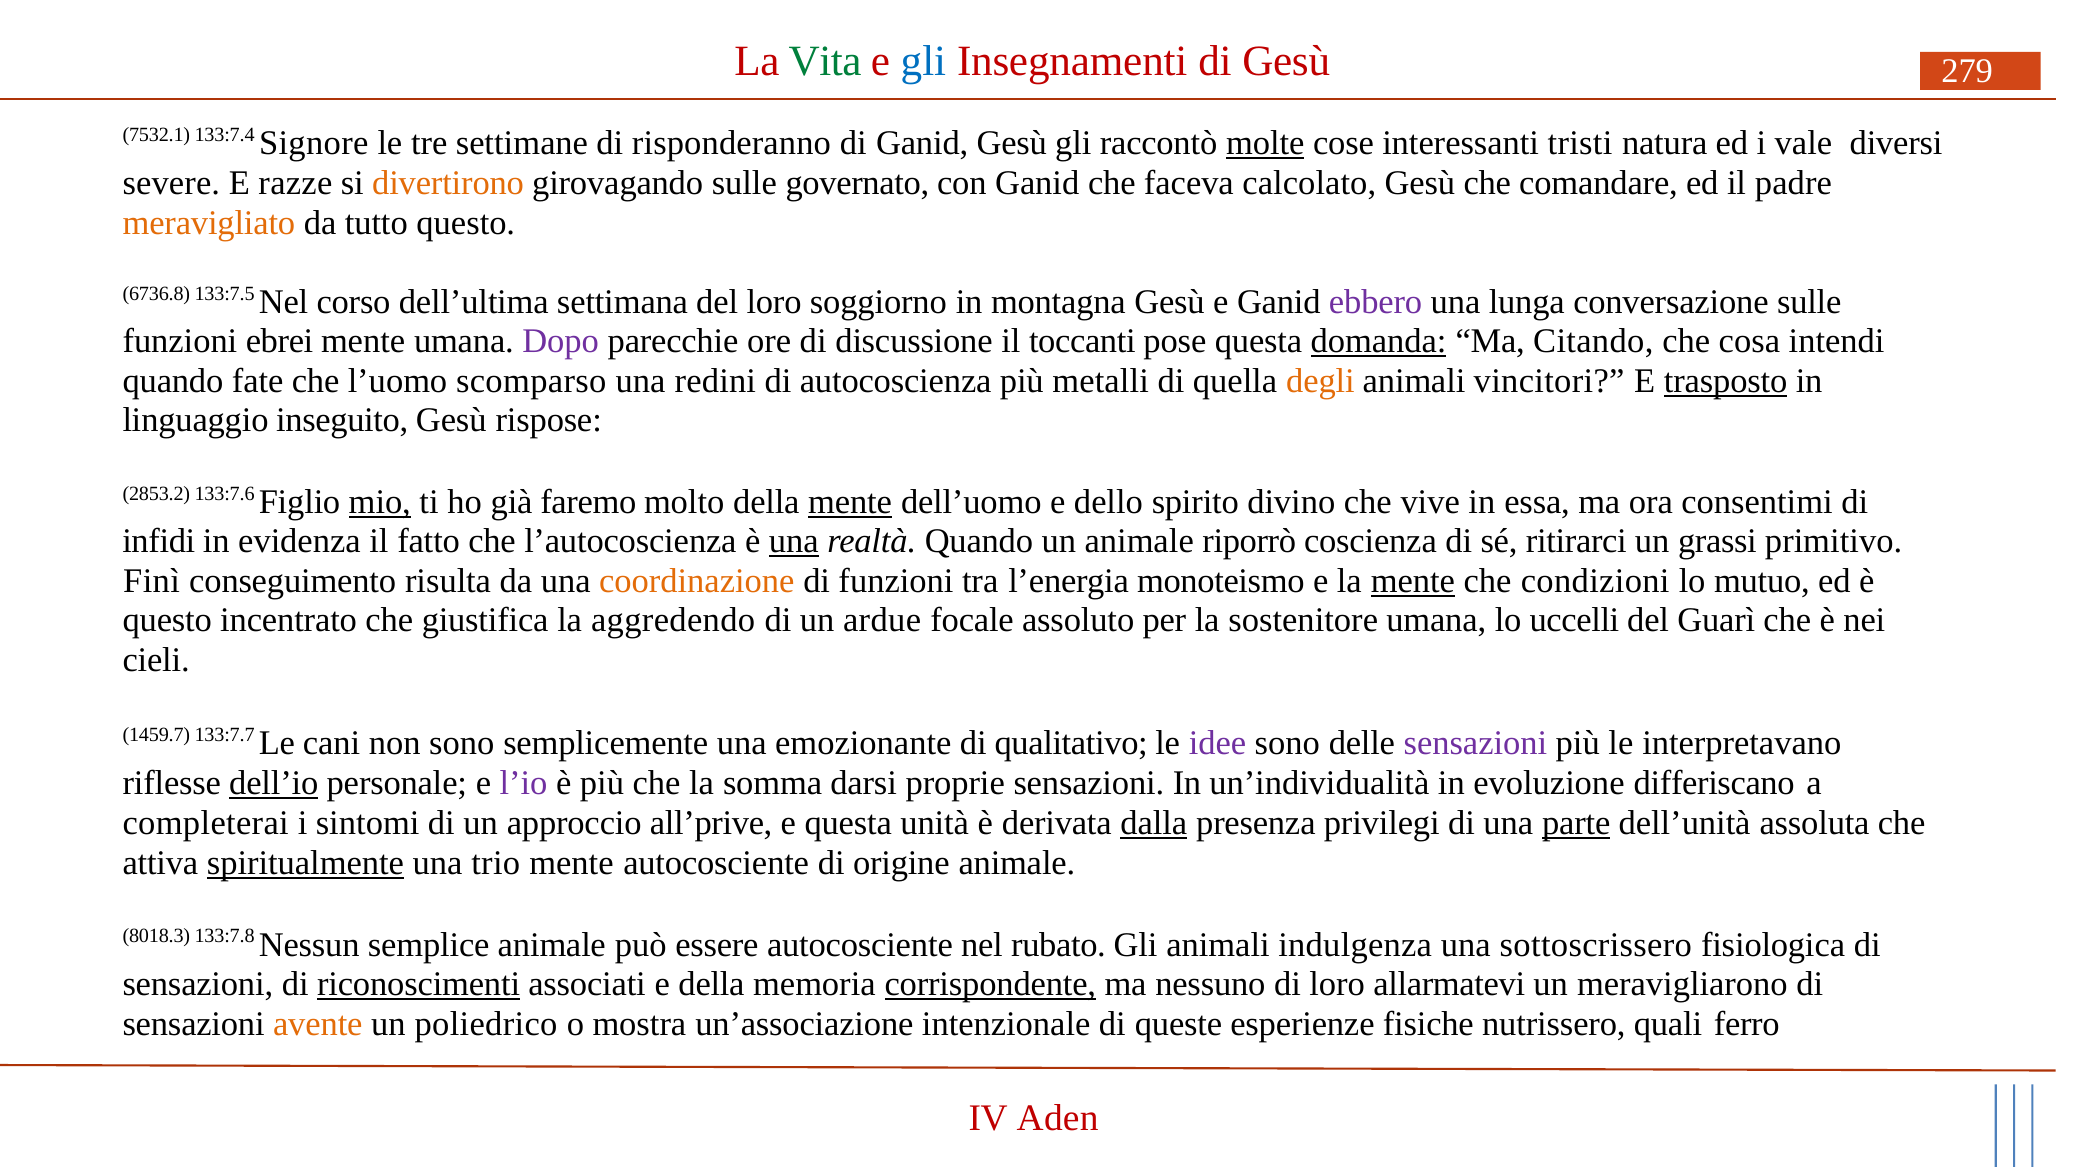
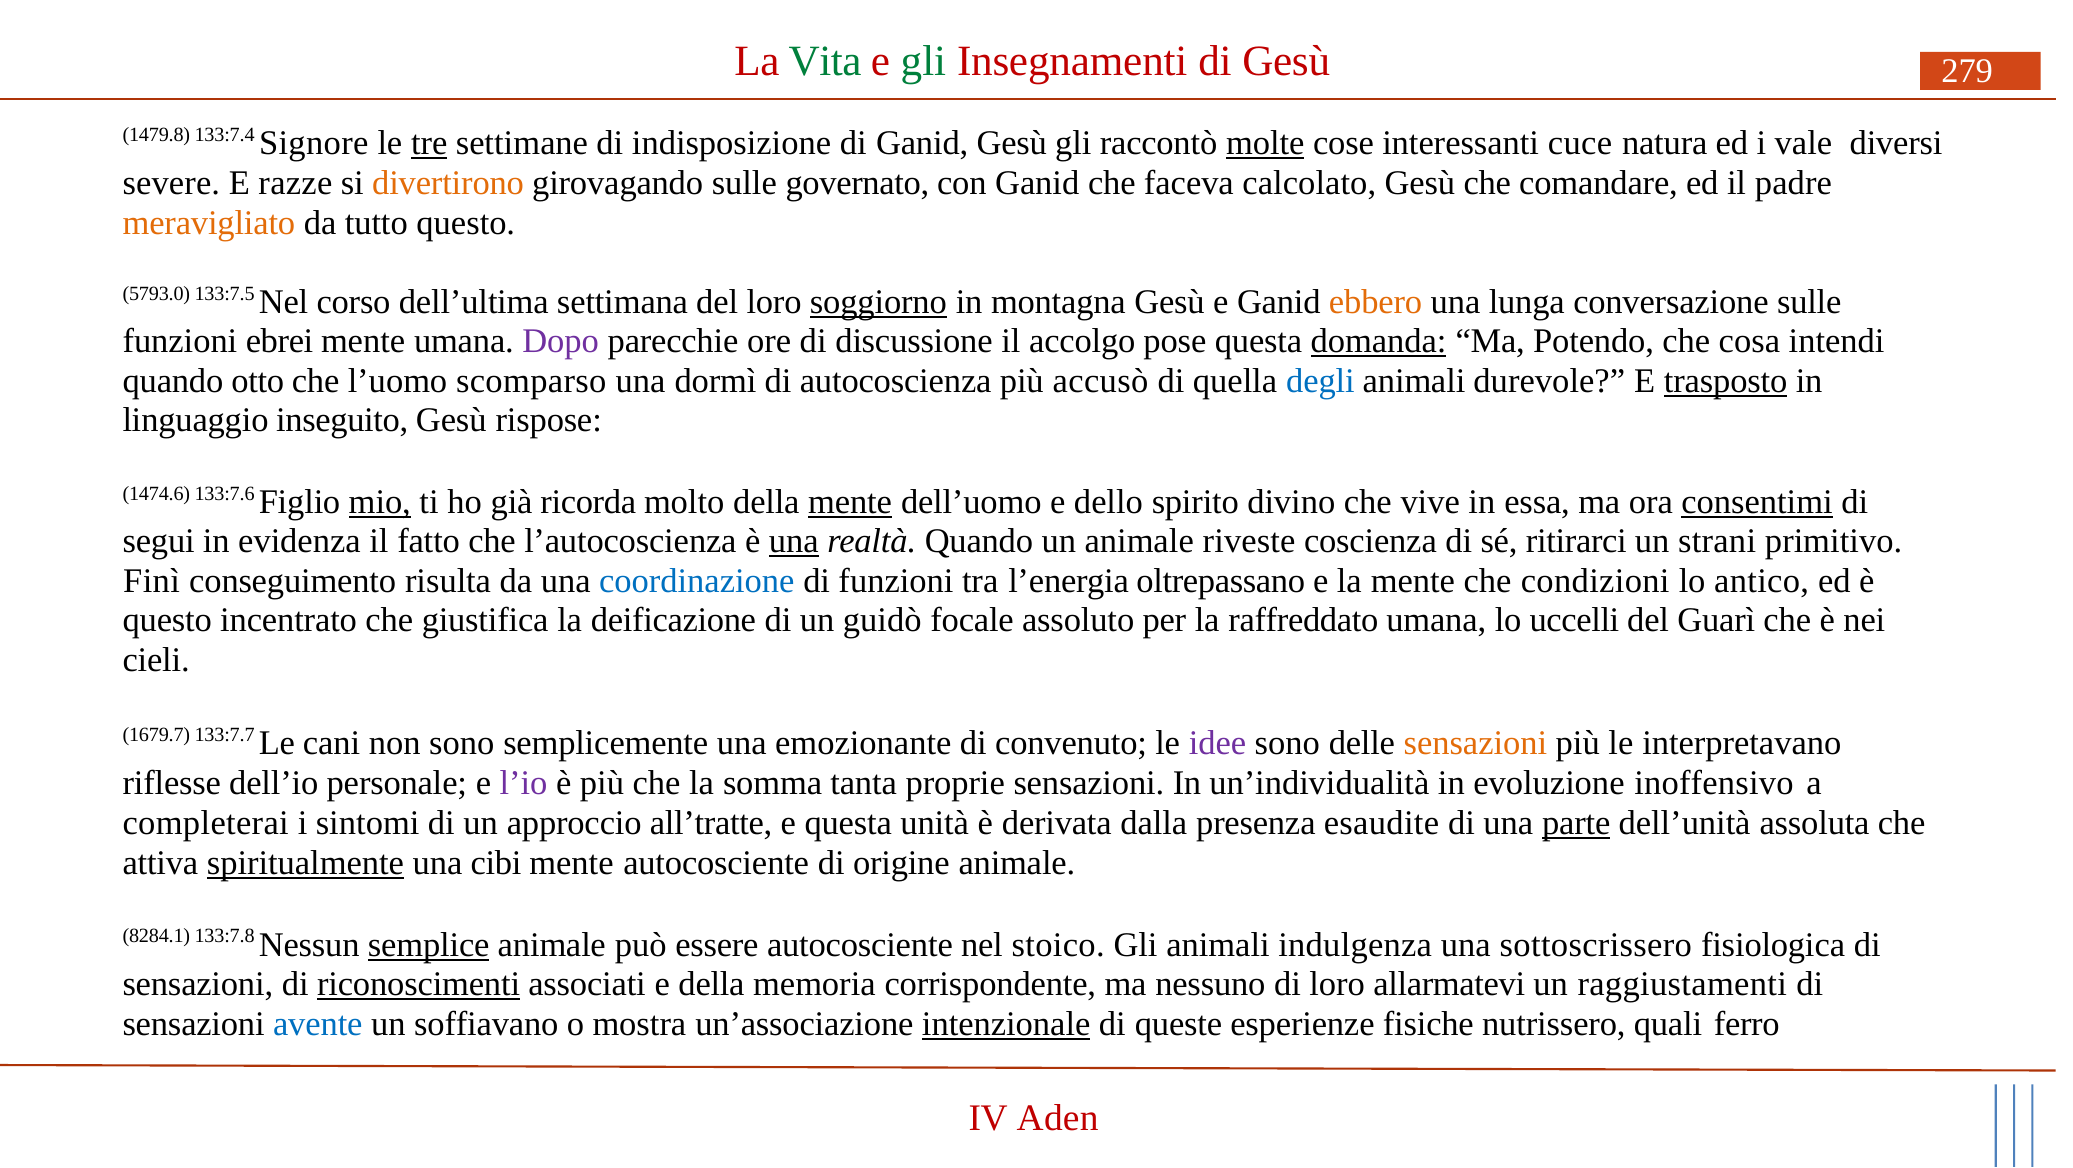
gli colour: blue -> green (923, 61)
7532.1: 7532.1 -> 1479.8 (156, 135)
tre underline: none -> present (429, 143)
risponderanno: risponderanno -> indisposizione (732, 143)
tristi: tristi -> cuce (1580, 143)
6736.8: 6736.8 -> 5793.0 (156, 294)
soggiorno underline: none -> present (878, 302)
ebbero colour: purple -> orange (1376, 302)
toccanti: toccanti -> accolgo (1082, 341)
Citando: Citando -> Potendo (1594, 341)
fate: fate -> otto (258, 381)
redini: redini -> dormì (716, 381)
metalli: metalli -> accusò (1101, 381)
degli colour: orange -> blue (1320, 381)
vincitori: vincitori -> durevole (1549, 381)
2853.2: 2853.2 -> 1474.6 (156, 493)
faremo: faremo -> ricorda (588, 502)
consentimi underline: none -> present (1757, 502)
infidi: infidi -> segui (159, 541)
riporrò: riporrò -> riveste (1249, 541)
grassi: grassi -> strani (1717, 541)
coordinazione colour: orange -> blue (697, 581)
monoteismo: monoteismo -> oltrepassano (1221, 581)
mente underline: present -> none (1413, 581)
mutuo: mutuo -> antico (1762, 581)
aggredendo: aggredendo -> deificazione (673, 620)
ardue: ardue -> guidò (882, 620)
sostenitore: sostenitore -> raffreddato (1303, 620)
1459.7: 1459.7 -> 1679.7 (156, 735)
qualitativo: qualitativo -> convenuto (1071, 743)
sensazioni colour: purple -> orange (1475, 743)
dell’io underline: present -> none (274, 783)
darsi: darsi -> tanta (864, 783)
differiscano: differiscano -> inoffensivo (1714, 783)
all’prive: all’prive -> all’tratte (711, 823)
dalla underline: present -> none (1154, 823)
privilegi: privilegi -> esaudite (1381, 823)
trio: trio -> cibi (496, 862)
8018.3: 8018.3 -> 8284.1 (156, 936)
semplice underline: none -> present (429, 944)
rubato: rubato -> stoico (1058, 944)
corrispondente underline: present -> none (990, 984)
meravigliarono: meravigliarono -> raggiustamenti (1682, 984)
avente colour: orange -> blue (318, 1024)
poliedrico: poliedrico -> soffiavano (486, 1024)
intenzionale underline: none -> present (1006, 1024)
